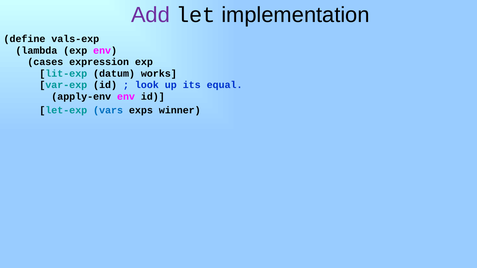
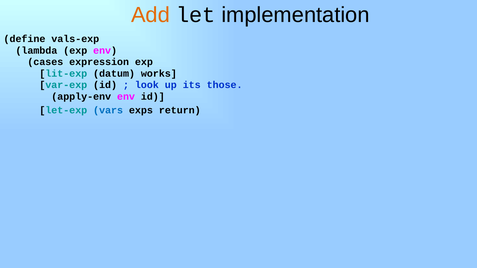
Add colour: purple -> orange (150, 15)
equal: equal -> those (225, 85)
winner: winner -> return (180, 110)
